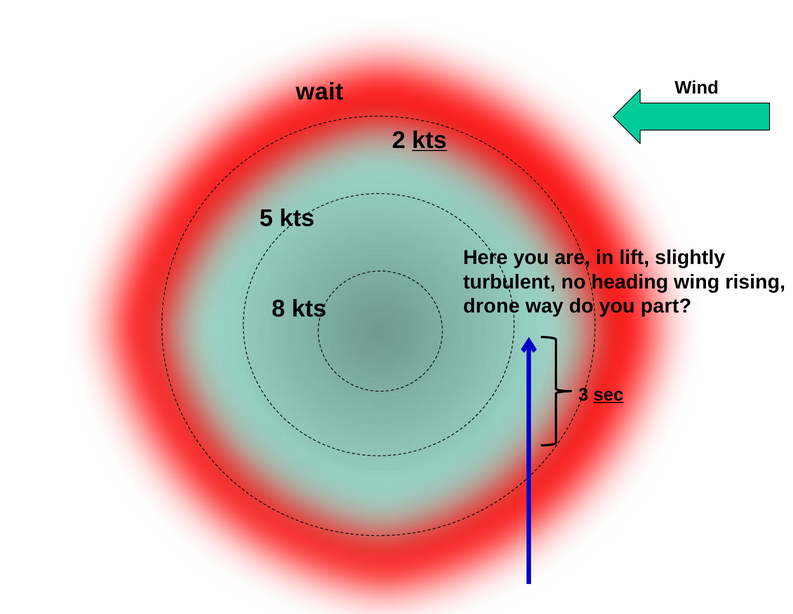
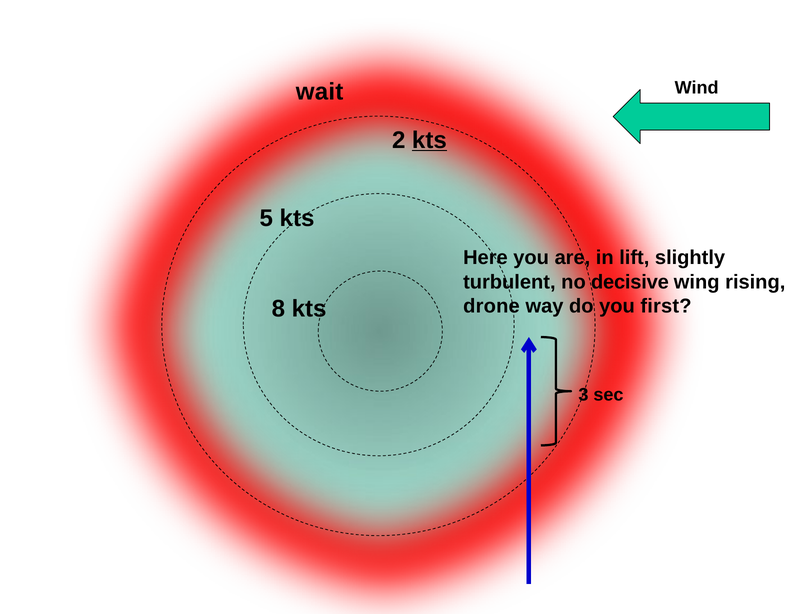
heading: heading -> decisive (630, 282)
part: part -> first (666, 306)
sec underline: present -> none (608, 395)
